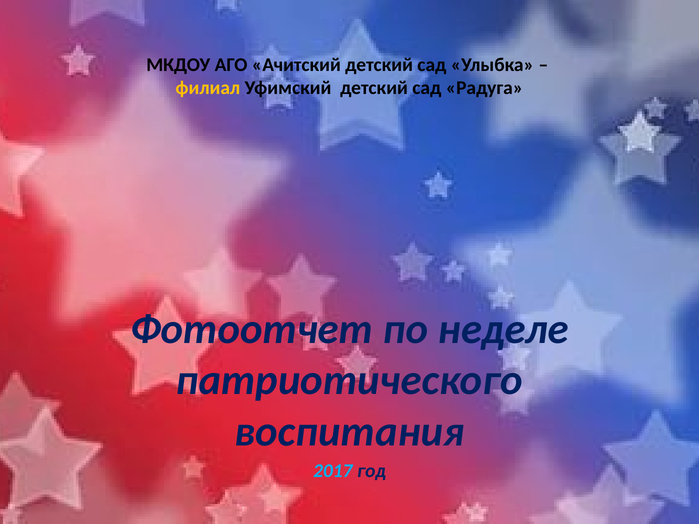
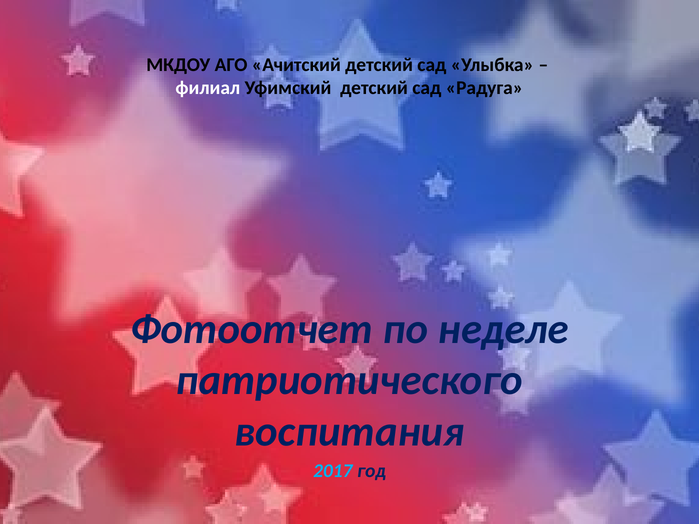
филиал colour: yellow -> white (208, 88)
